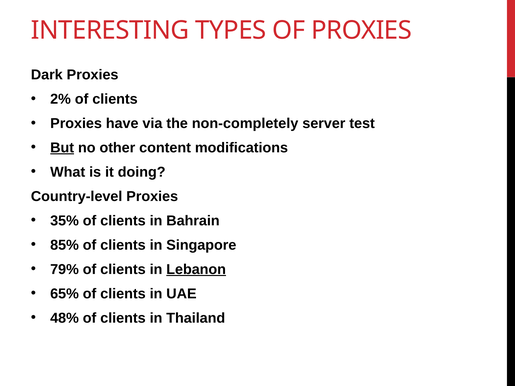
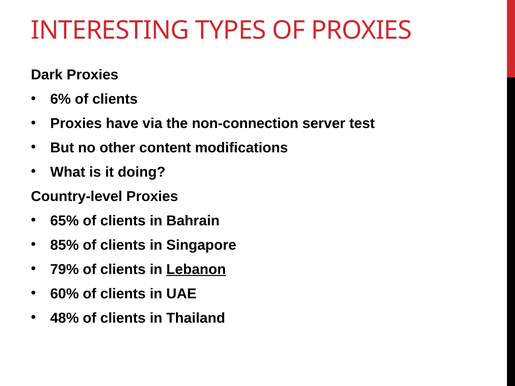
2%: 2% -> 6% (61, 99)
non-completely: non-completely -> non-connection (245, 124)
But underline: present -> none (62, 148)
35%: 35% -> 65% (65, 221)
65%: 65% -> 60% (65, 294)
